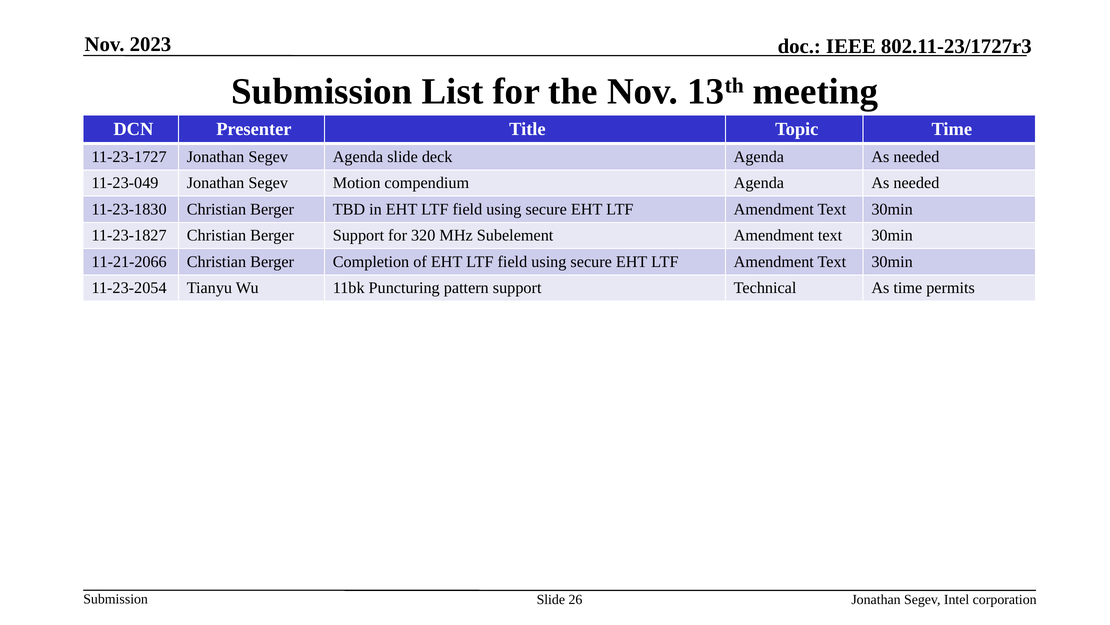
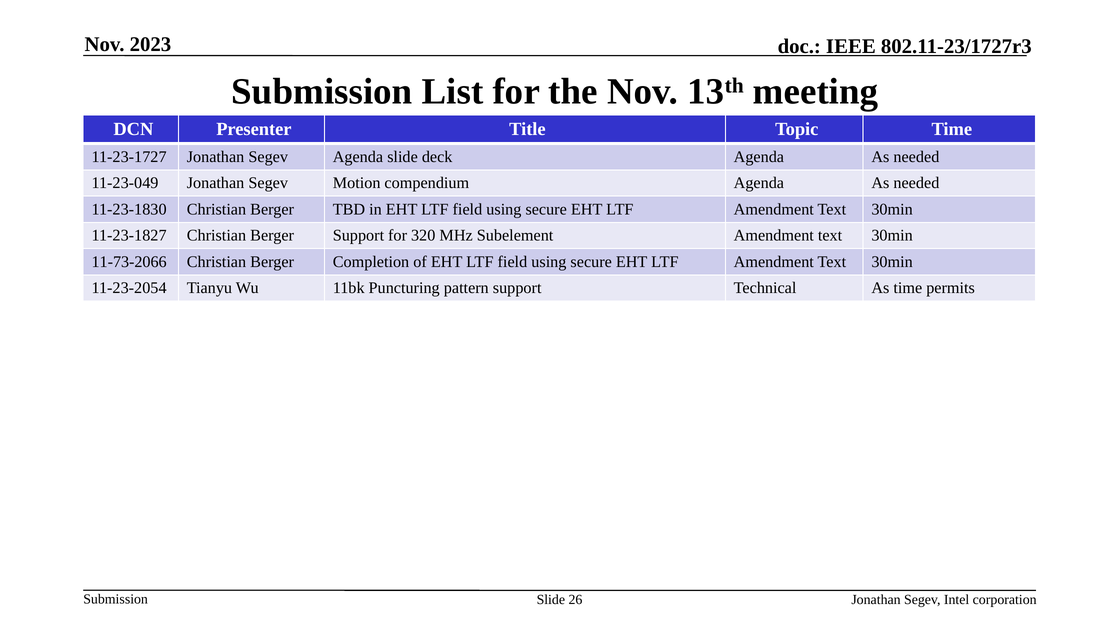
11-21-2066: 11-21-2066 -> 11-73-2066 (129, 262)
